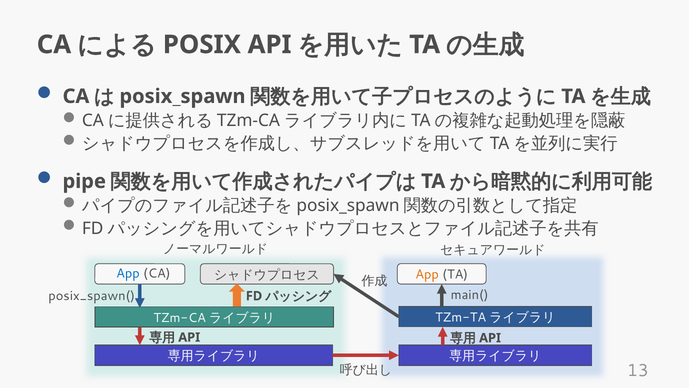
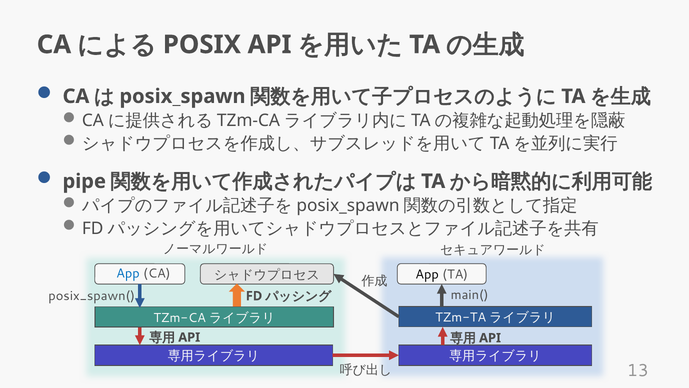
App colour: orange -> black (427, 274)
